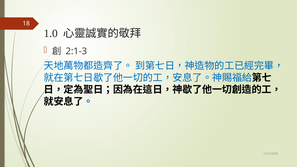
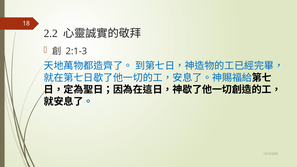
1.0: 1.0 -> 2.2 (51, 34)
